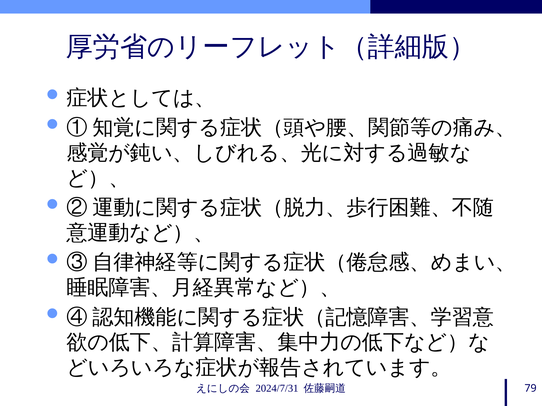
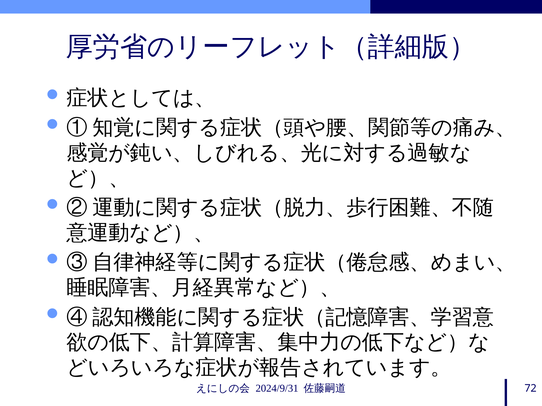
2024/7/31: 2024/7/31 -> 2024/9/31 (277, 389)
79: 79 -> 72 (531, 389)
